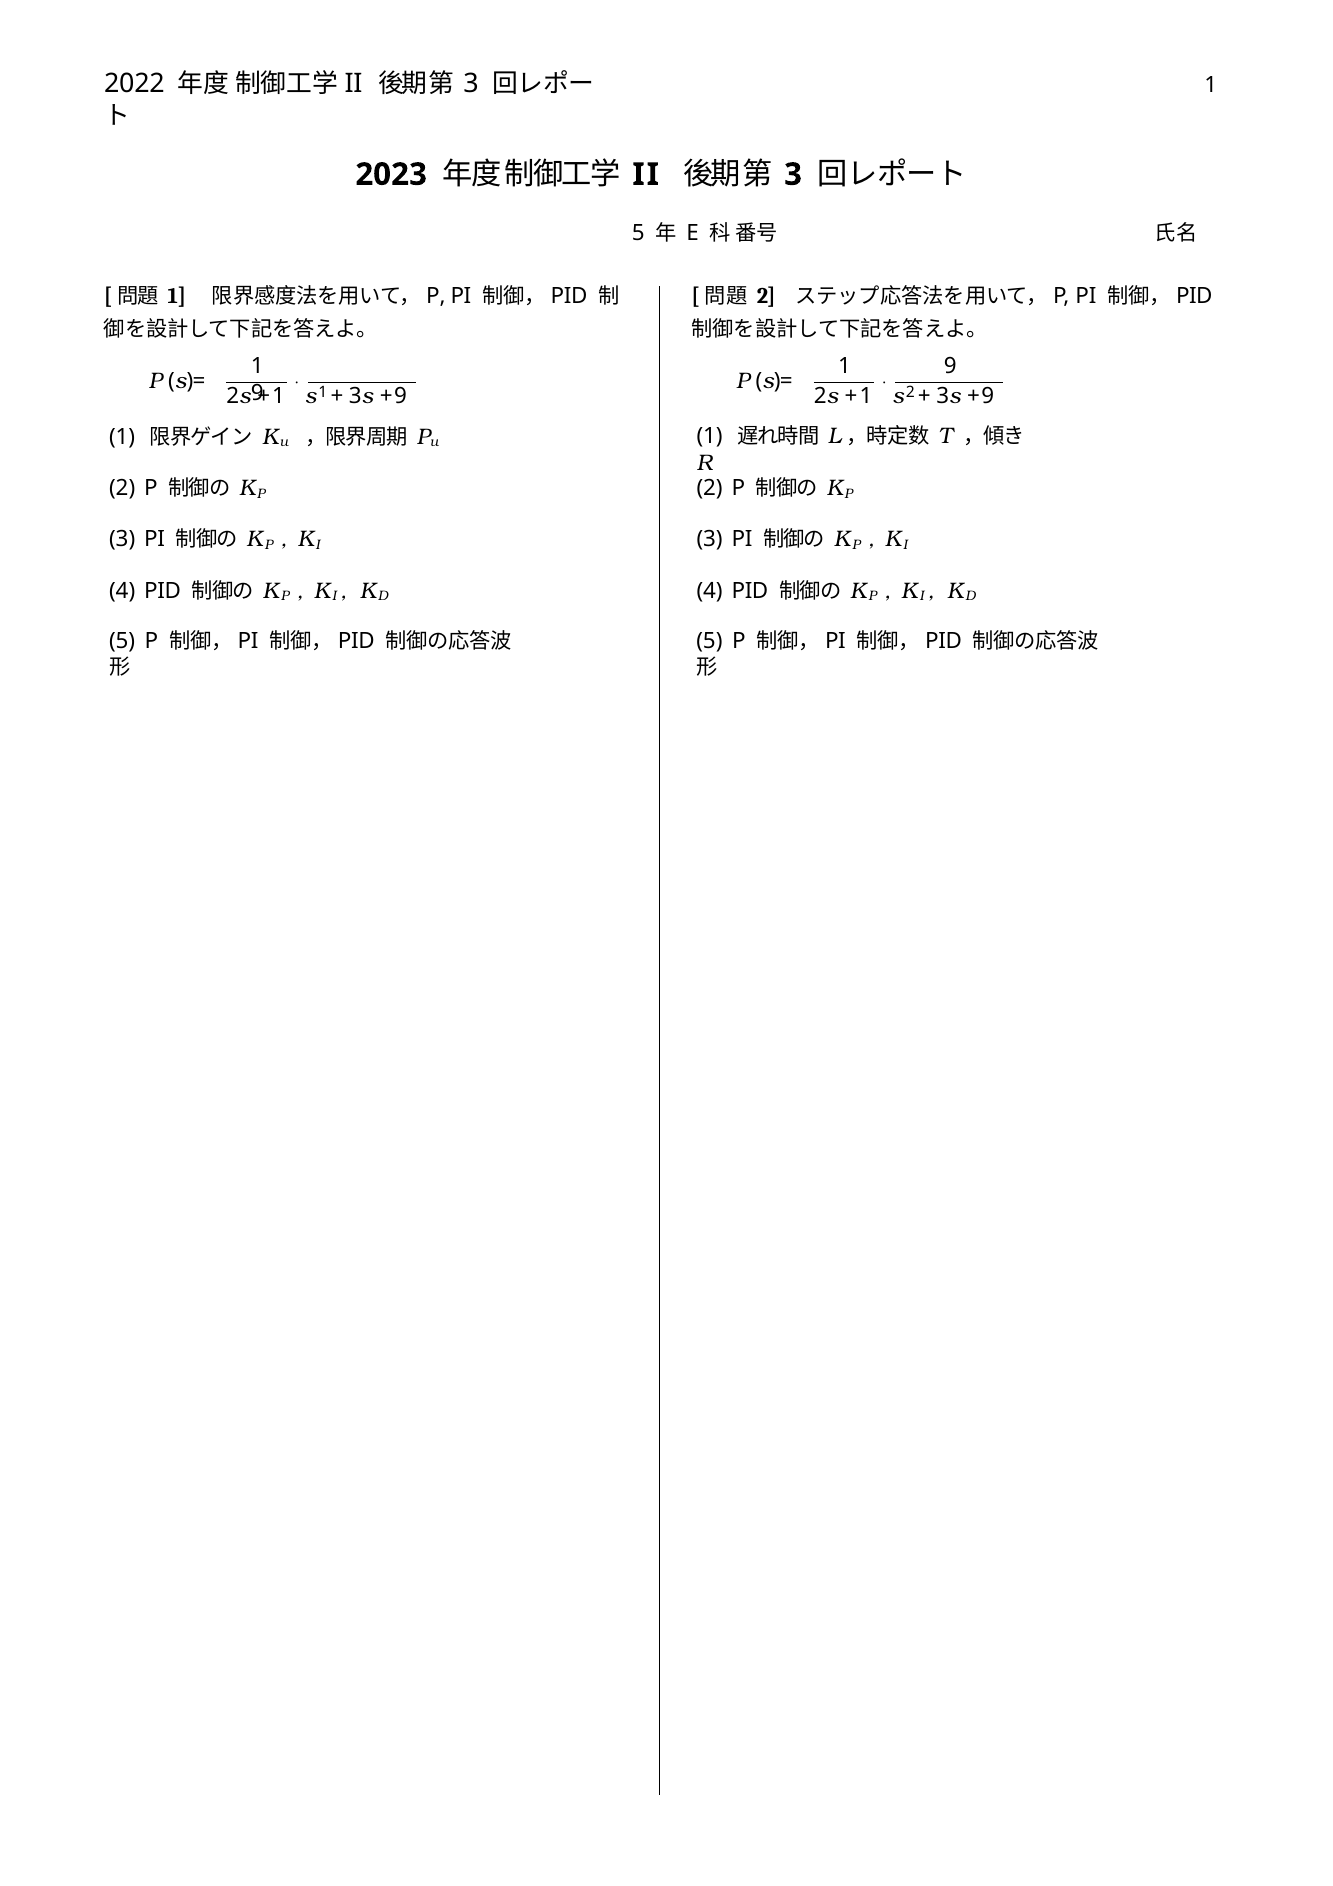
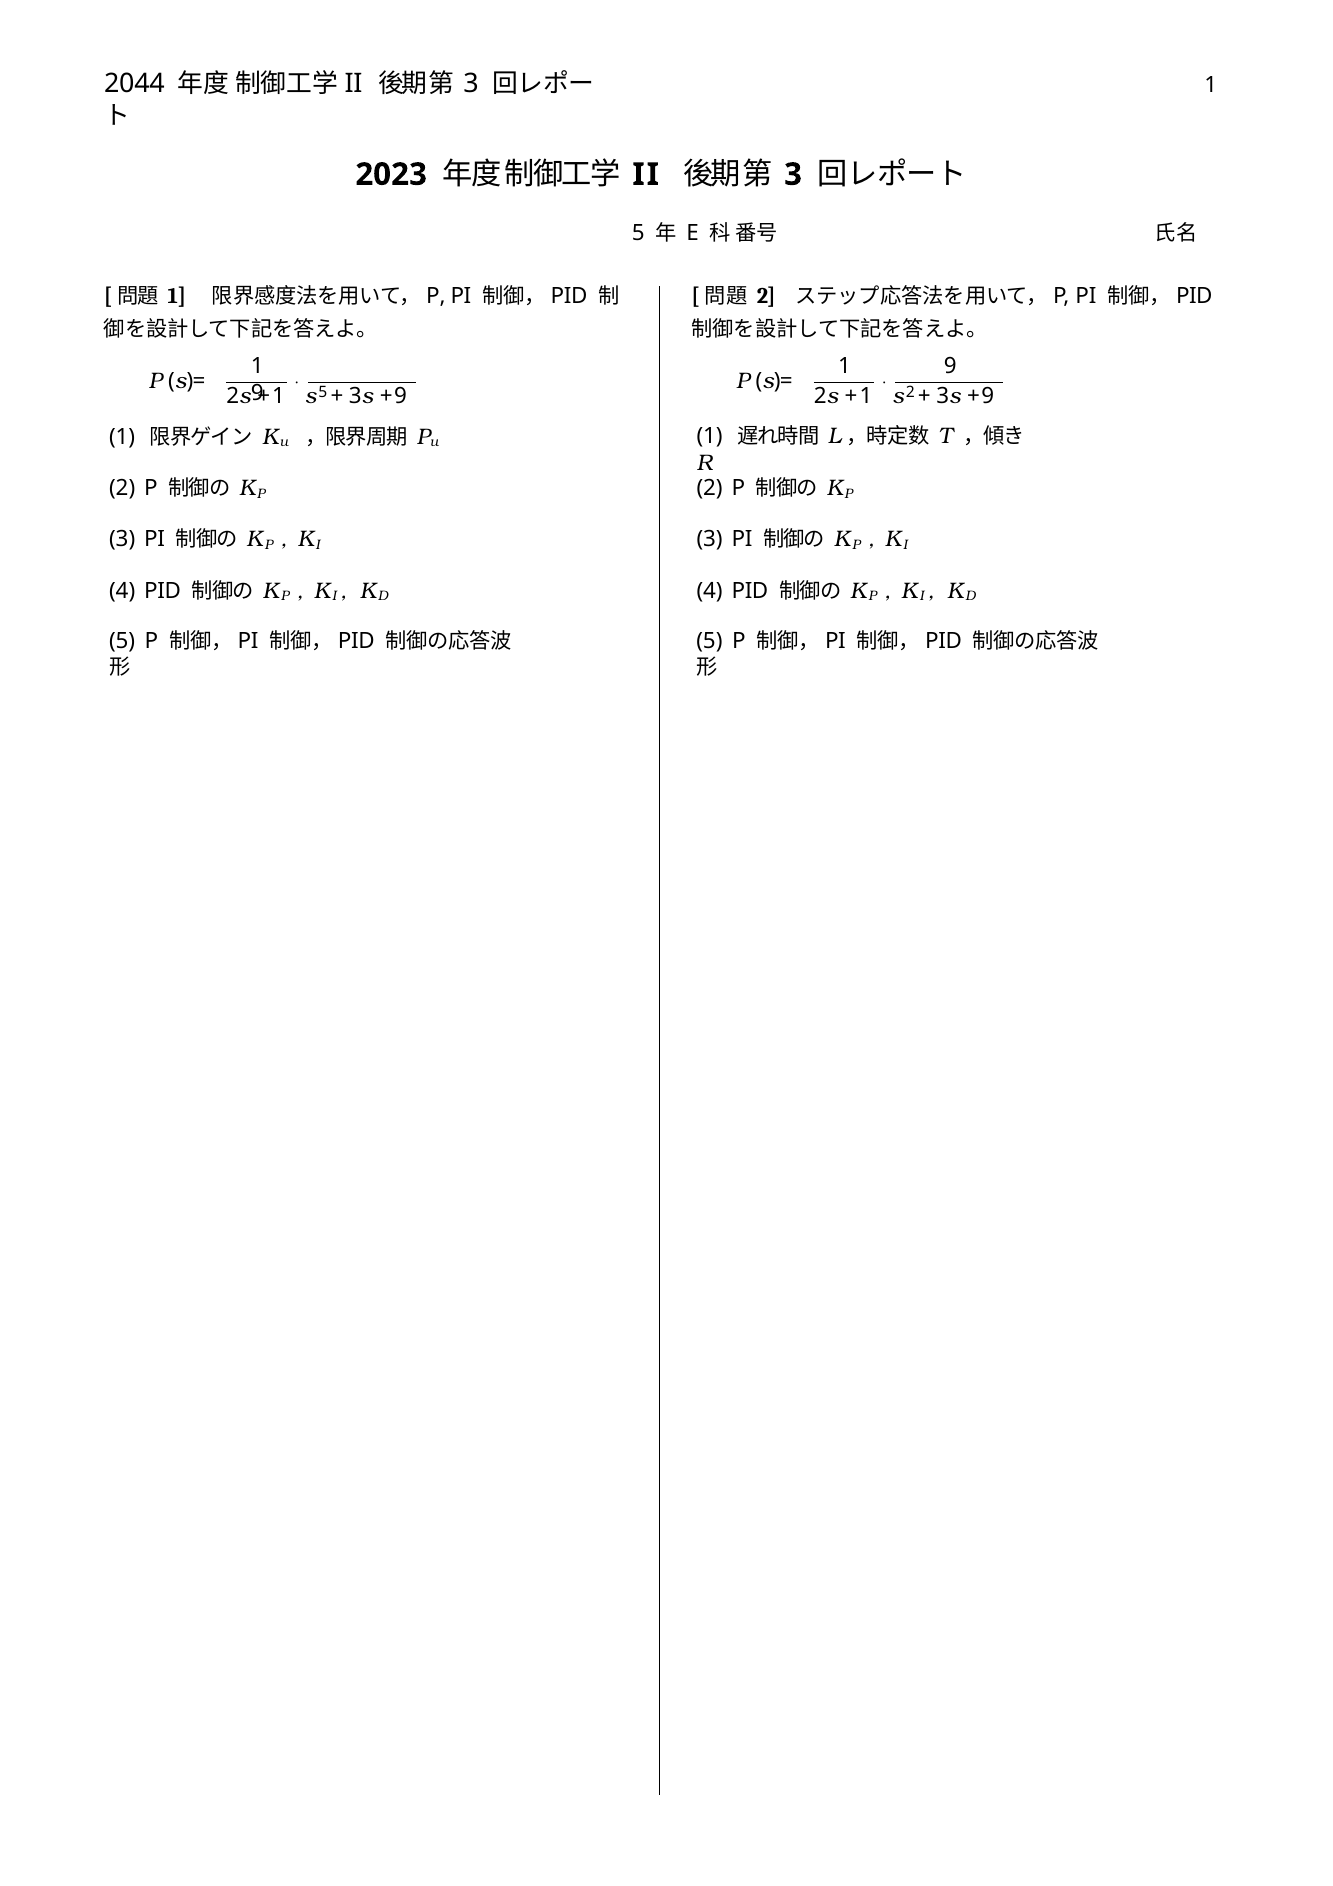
2022: 2022 -> 2044 (134, 84)
1: 1 -> 5 (323, 392)
